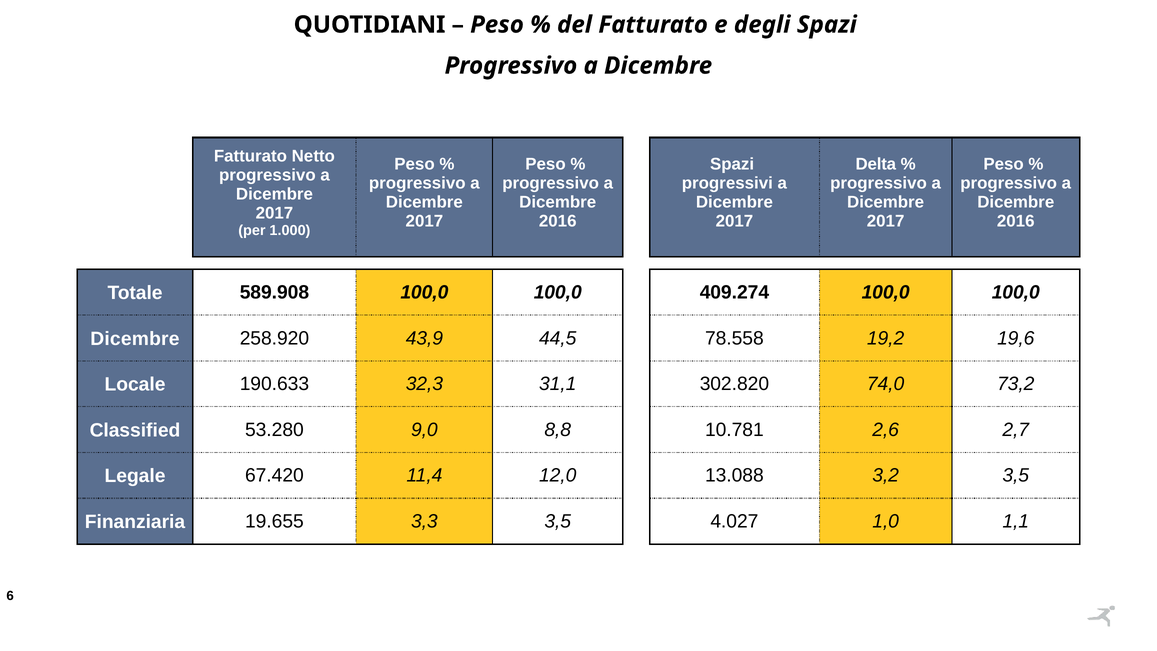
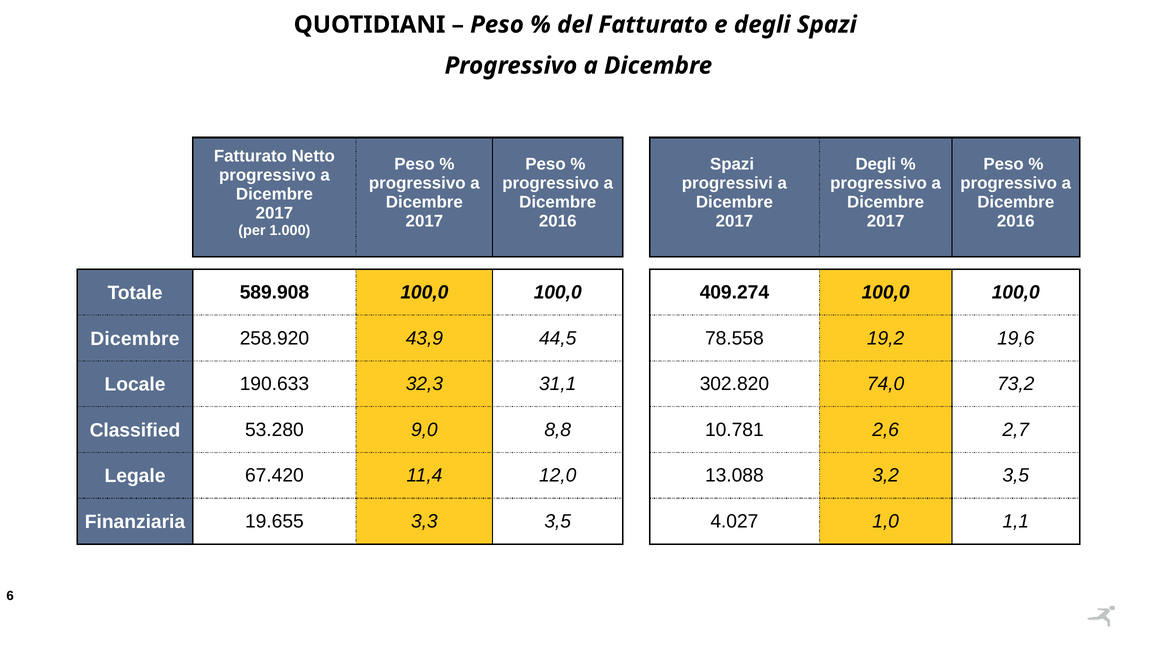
Delta: Delta -> Degli (876, 164)
